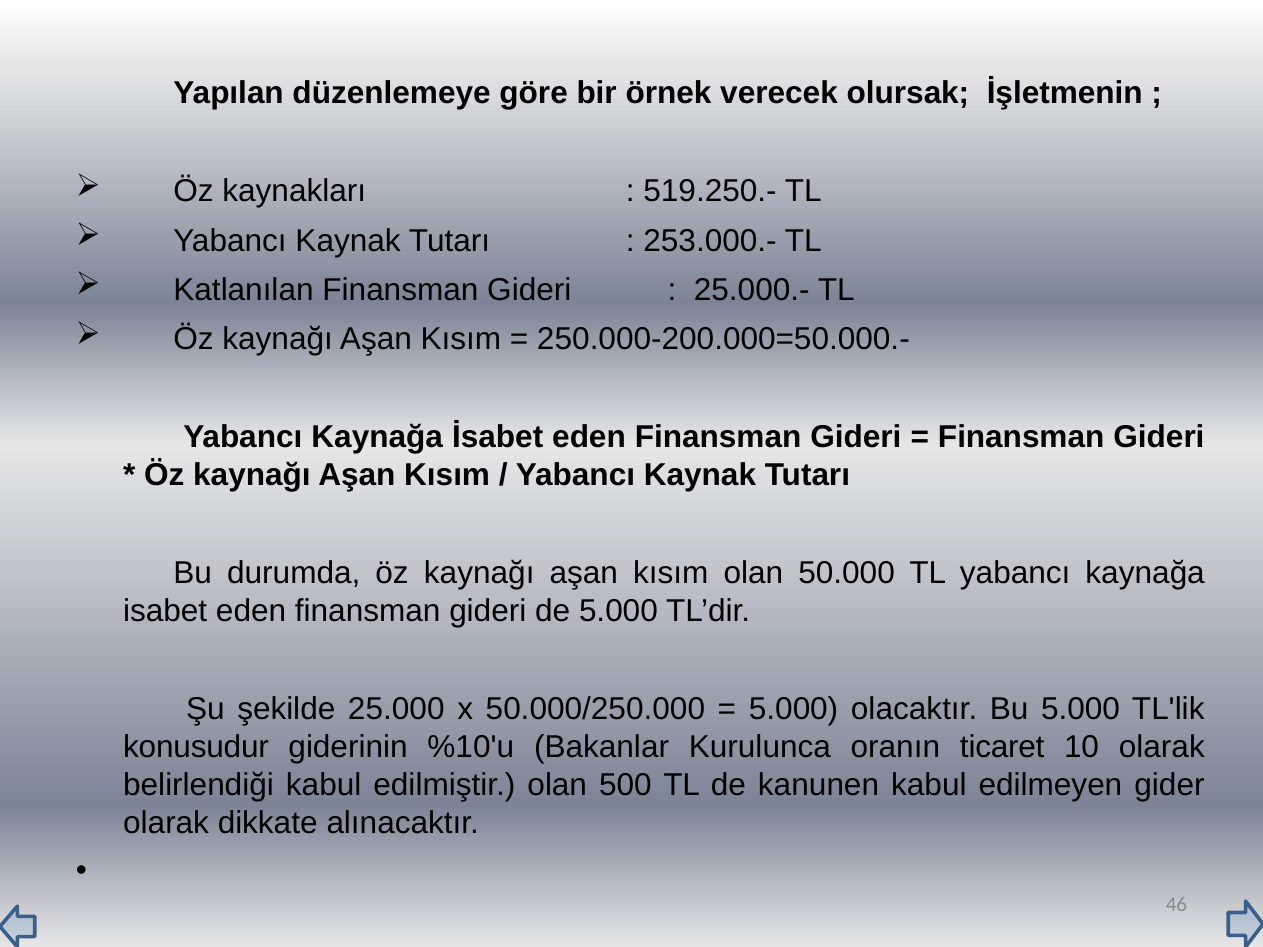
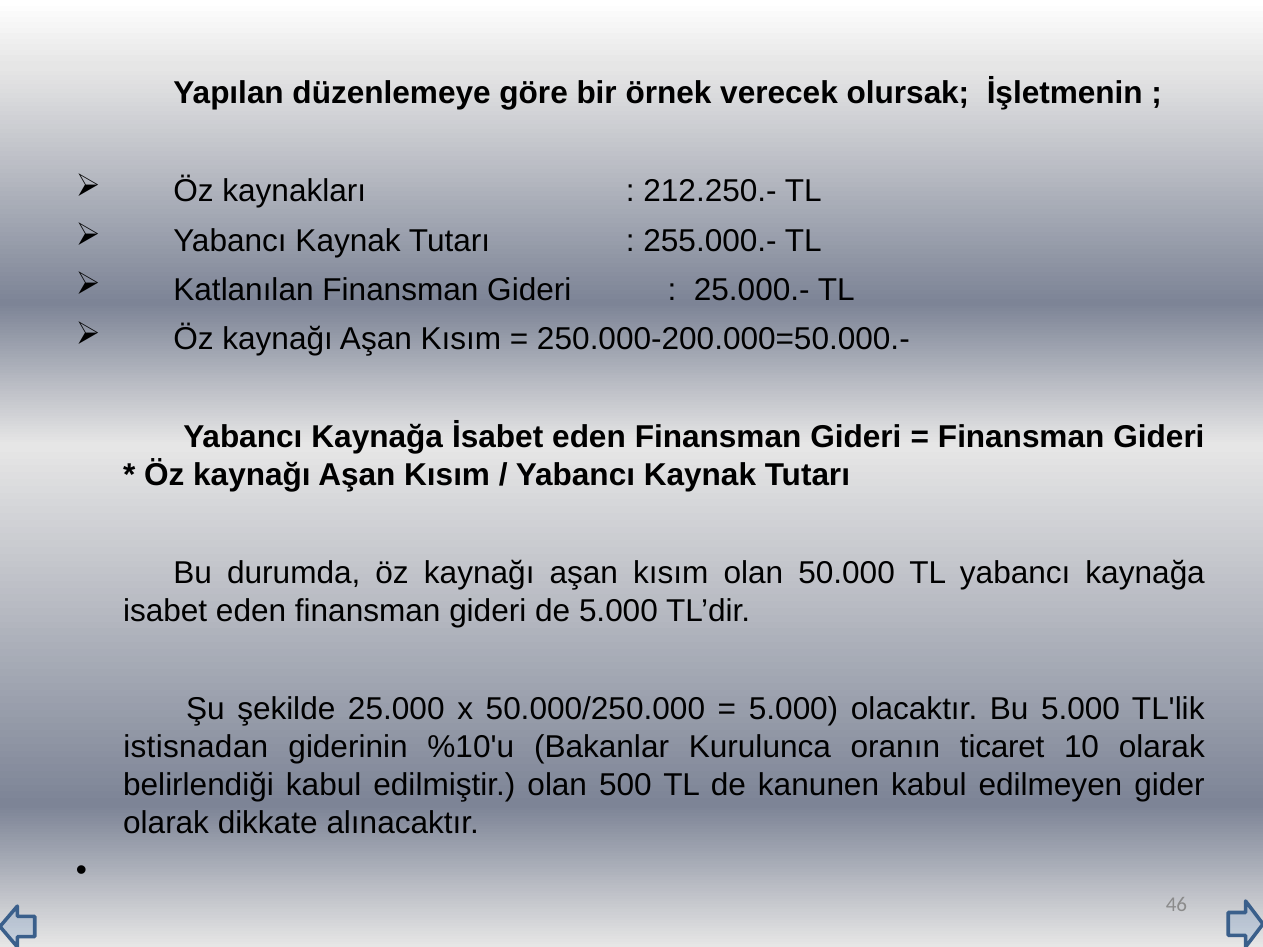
519.250.-: 519.250.- -> 212.250.- (710, 192)
253.000.-: 253.000.- -> 255.000.- (710, 241)
konusudur: konusudur -> istisnadan (196, 747)
